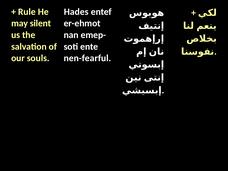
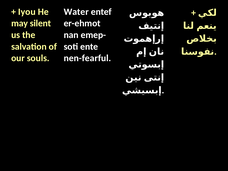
Rule: Rule -> Iyou (27, 12)
Hades: Hades -> Water (76, 12)
